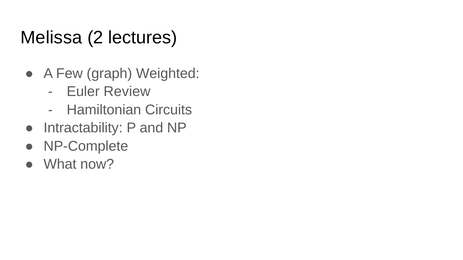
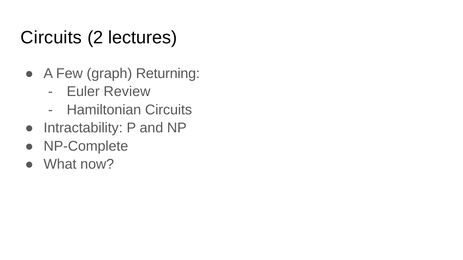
Melissa: Melissa -> Circuits (51, 37)
Weighted: Weighted -> Returning (168, 73)
